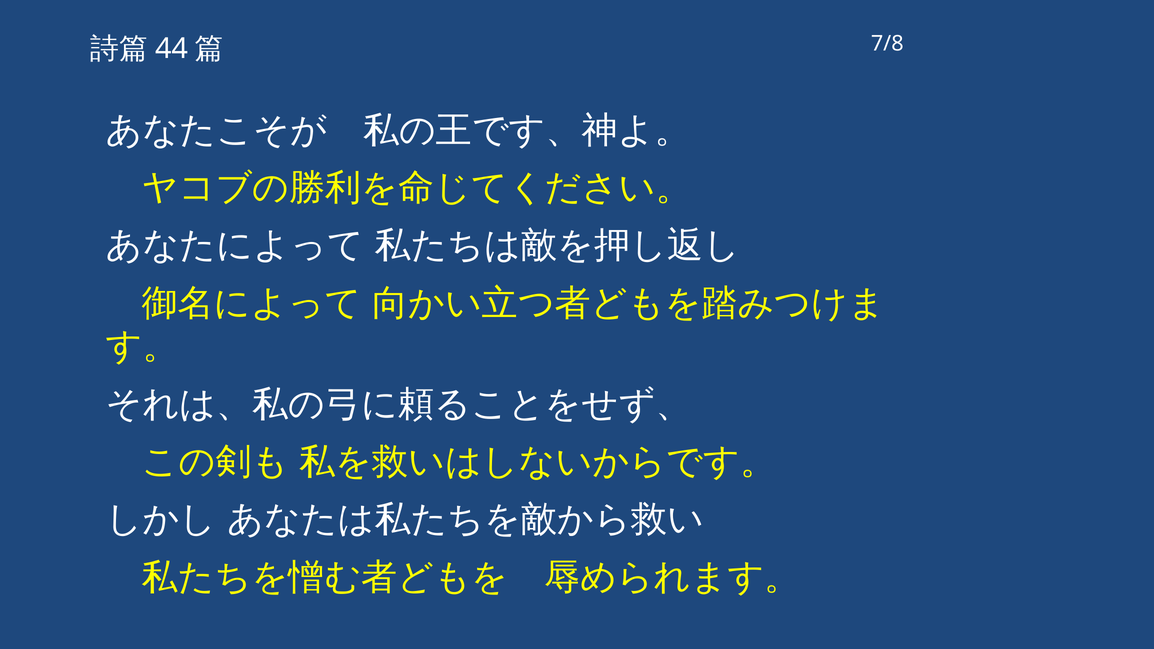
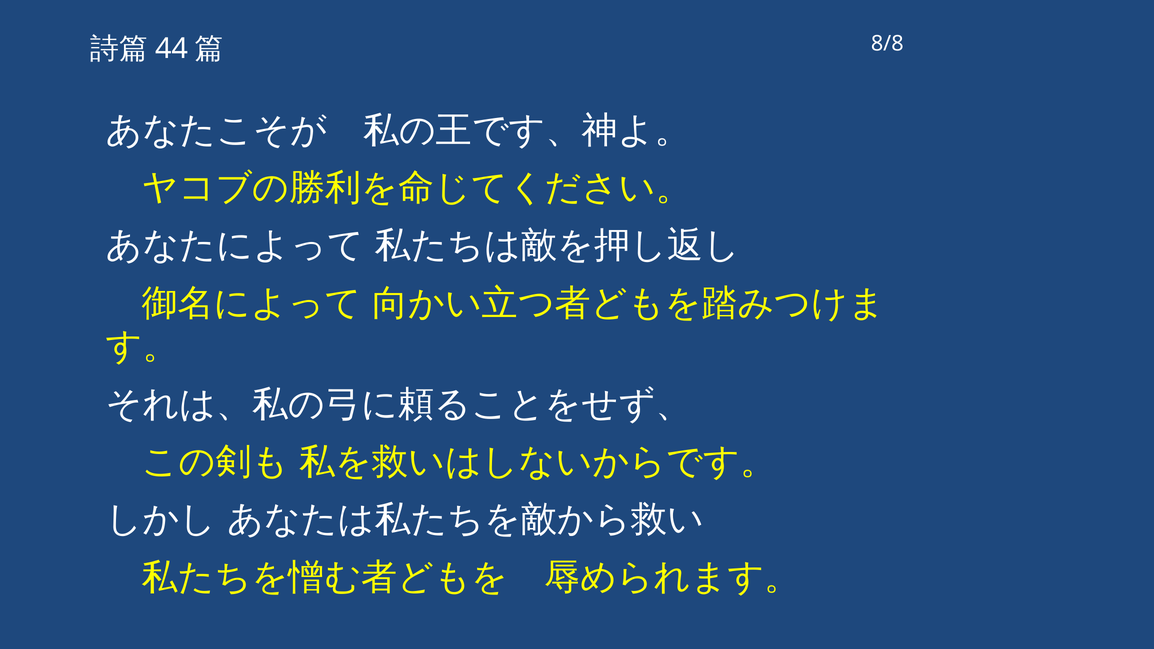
7/8: 7/8 -> 8/8 (887, 44)
